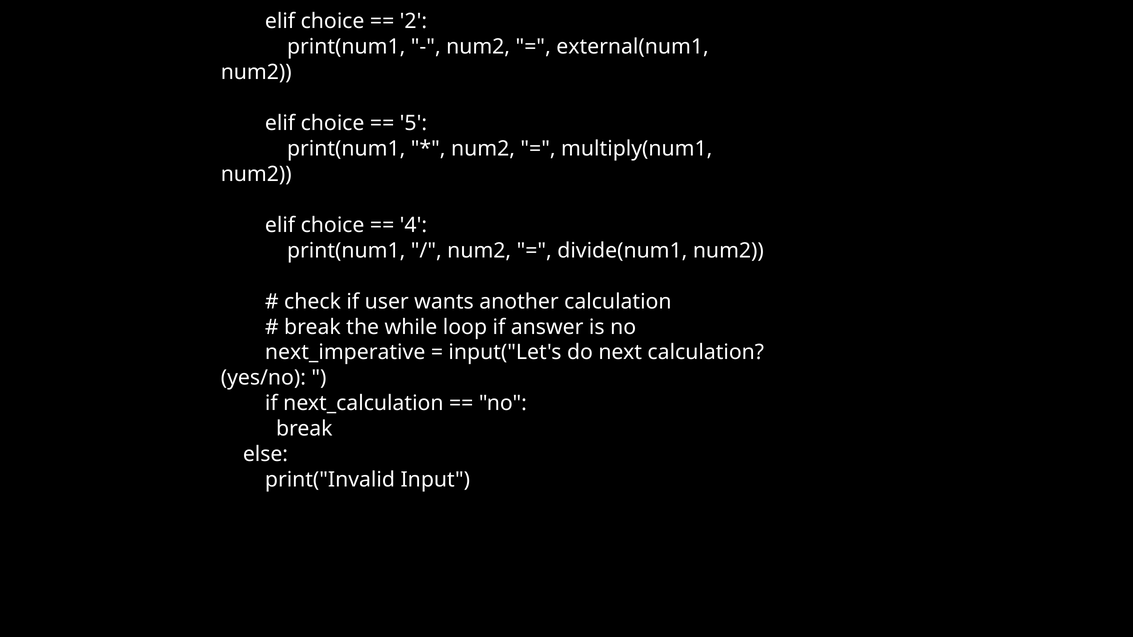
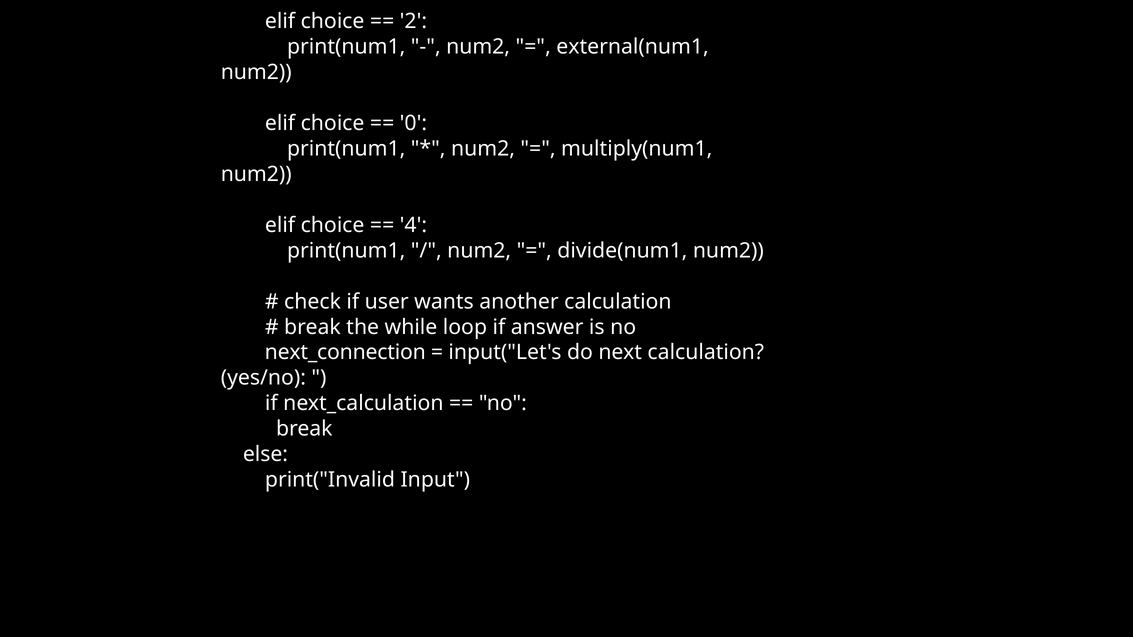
5: 5 -> 0 (413, 123)
next_imperative: next_imperative -> next_connection (345, 353)
